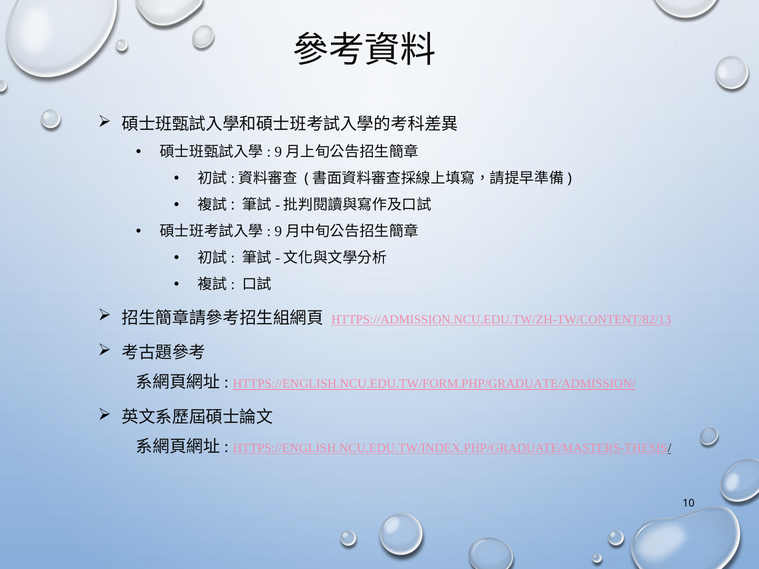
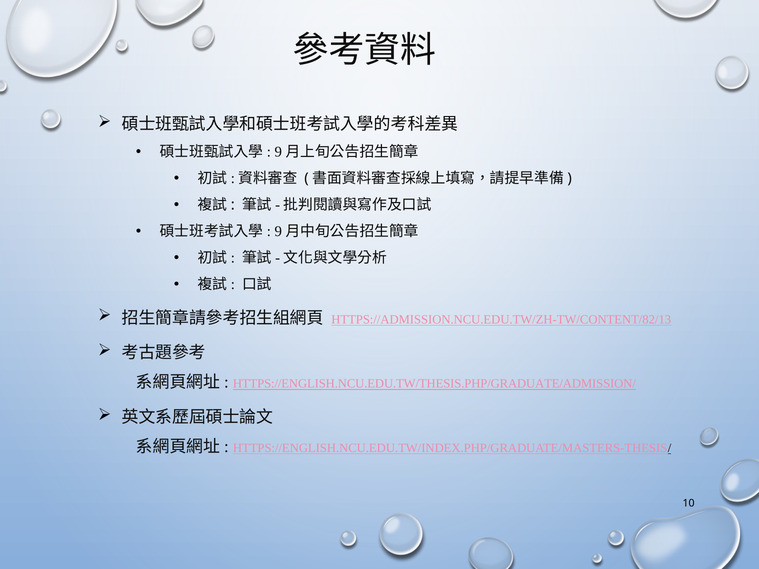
HTTPS://ENGLISH.NCU.EDU.TW/FORM.PHP/GRADUATE/ADMISSION/: HTTPS://ENGLISH.NCU.EDU.TW/FORM.PHP/GRADUATE/ADMISSION/ -> HTTPS://ENGLISH.NCU.EDU.TW/THESIS.PHP/GRADUATE/ADMISSION/ (434, 384)
